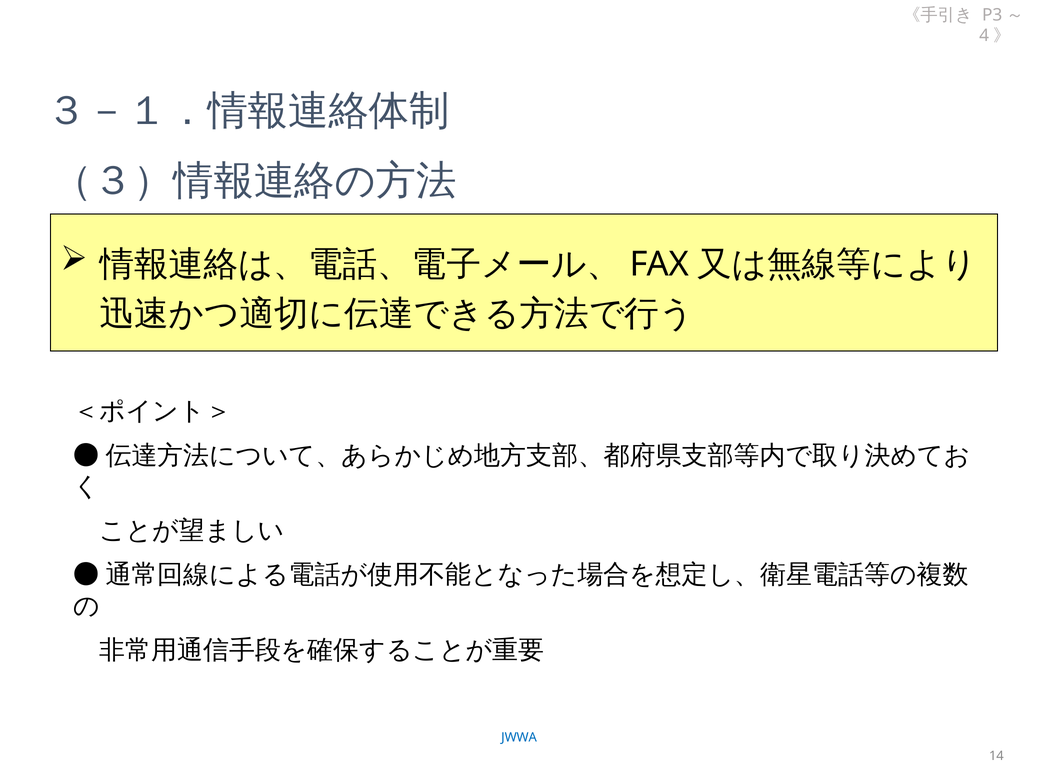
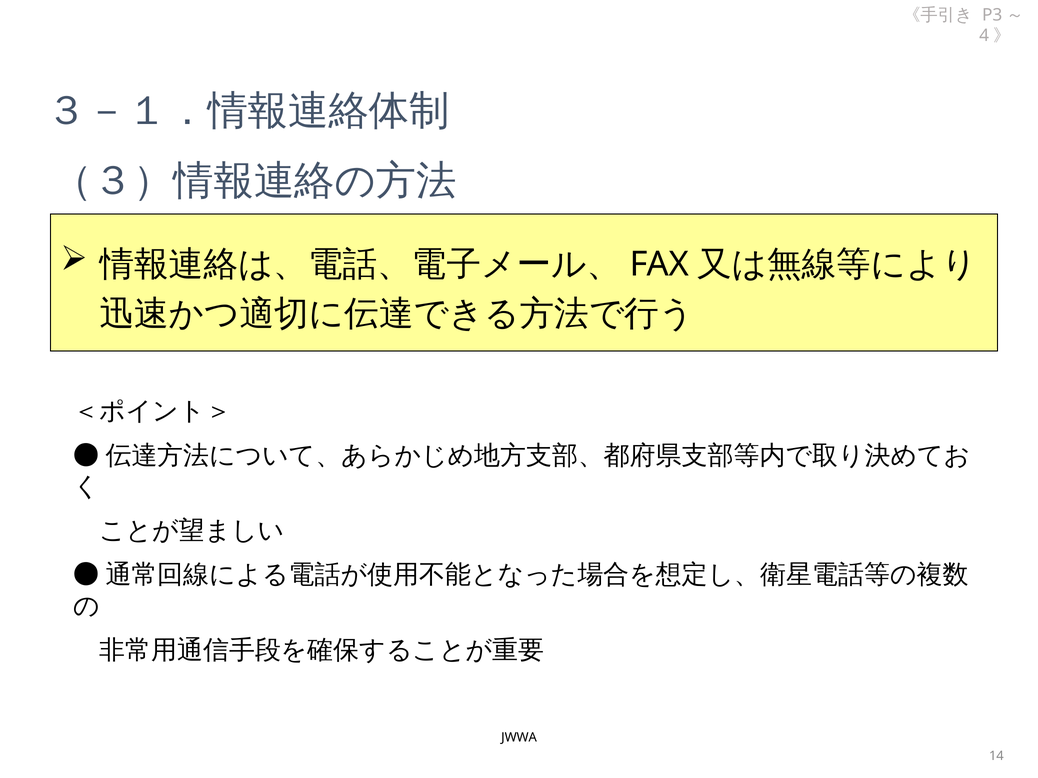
JWWA colour: blue -> black (519, 738)
